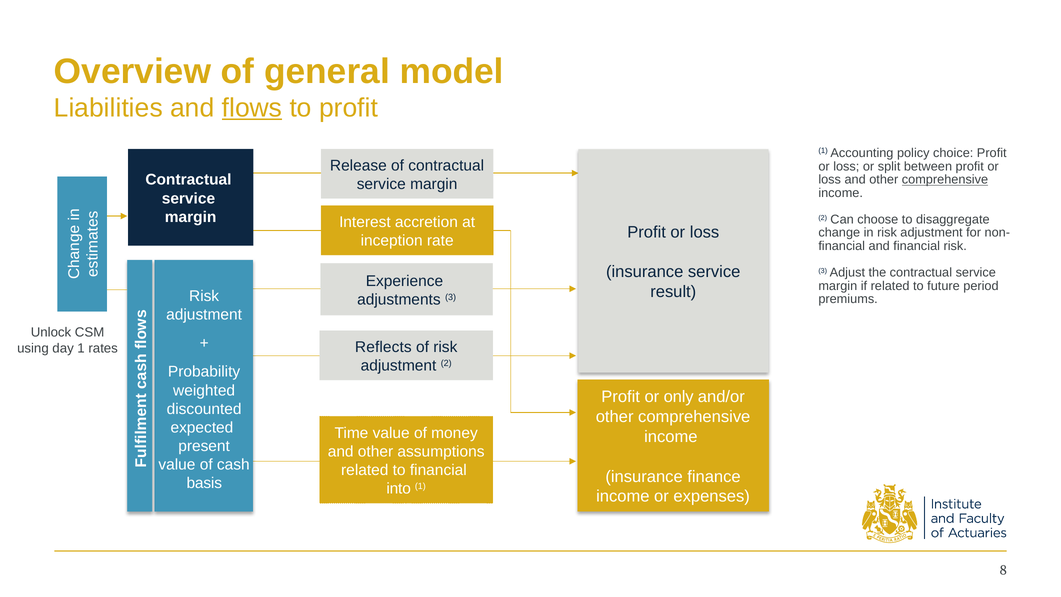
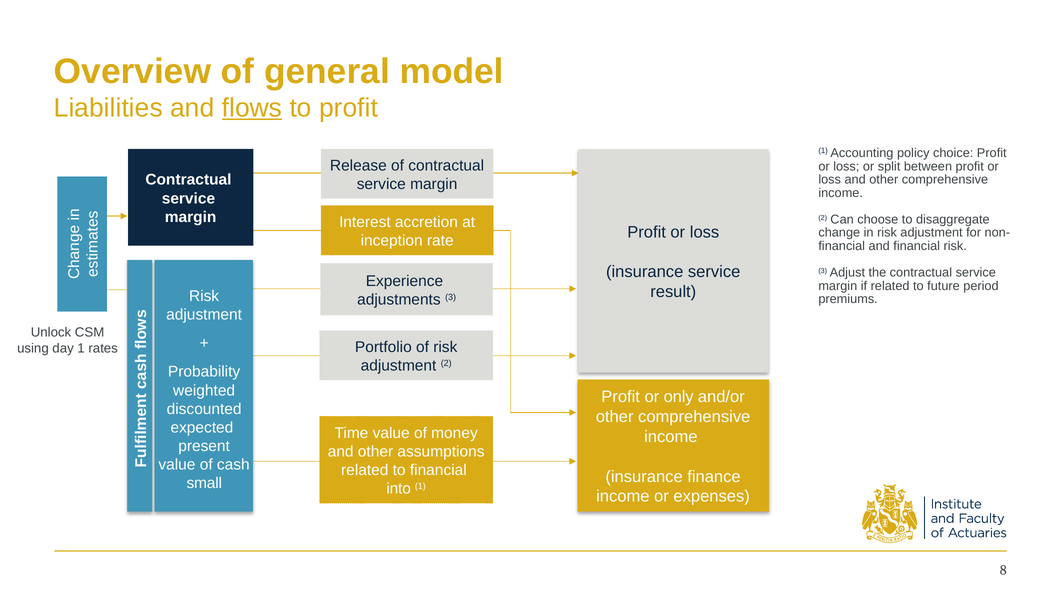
comprehensive underline: present -> none (945, 180)
Reflects: Reflects -> Portfolio (383, 347)
basis: basis -> small (204, 483)
